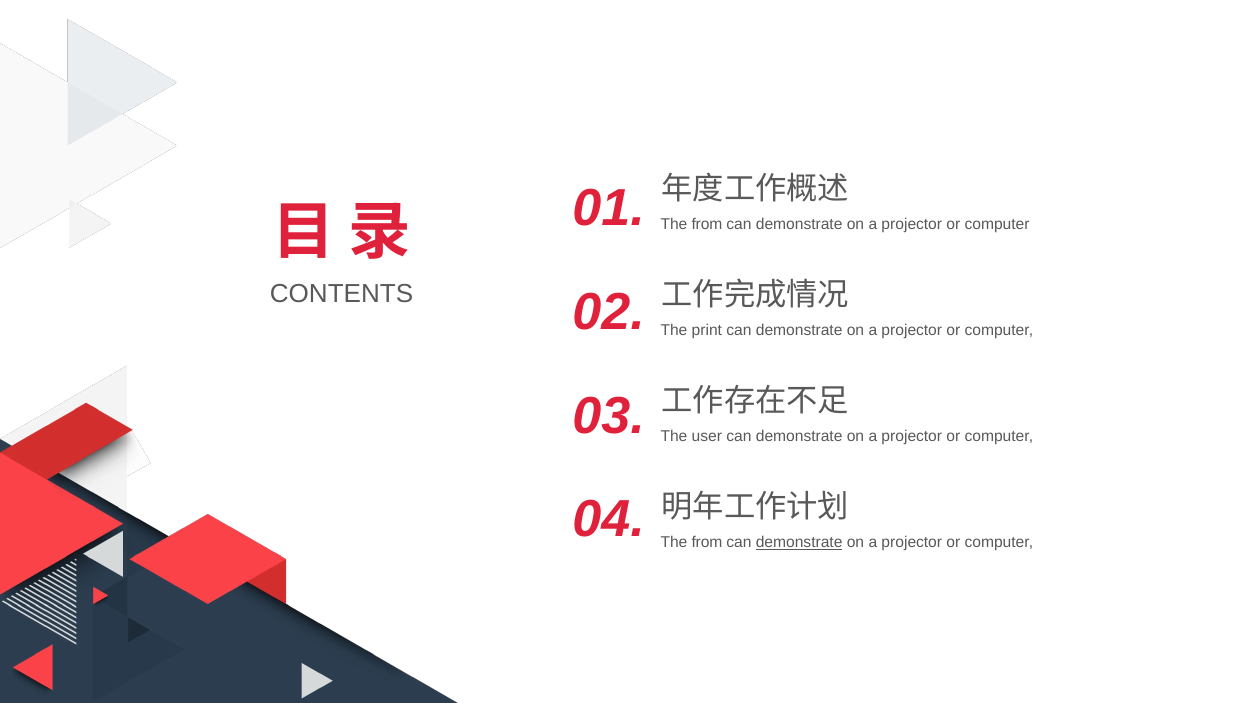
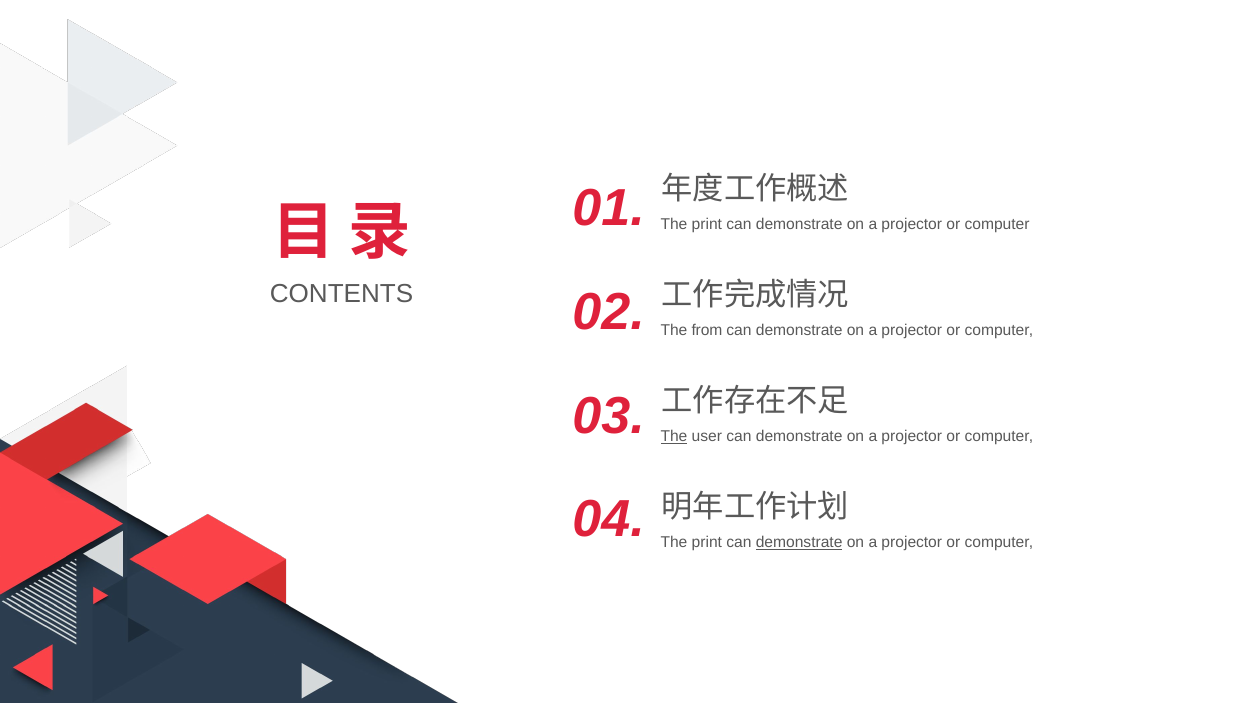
from: from -> print (707, 224)
print: print -> from (707, 331)
The underline: none -> present (674, 437)
from: from -> print (707, 543)
